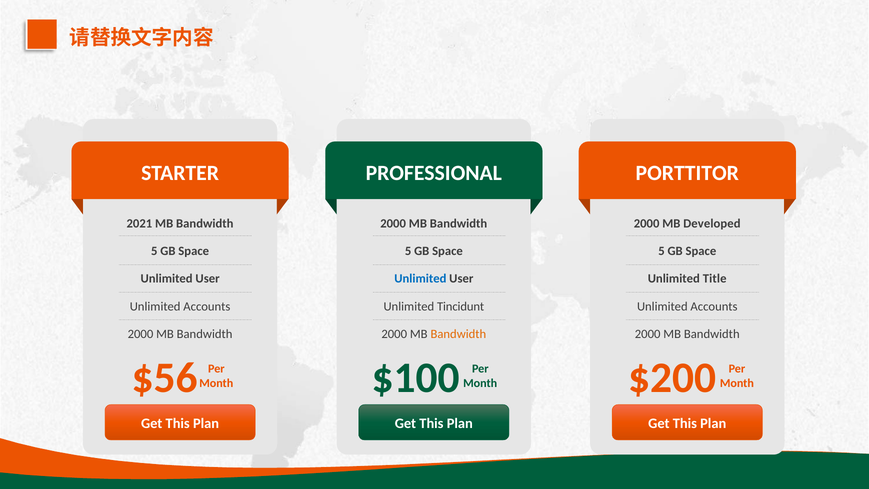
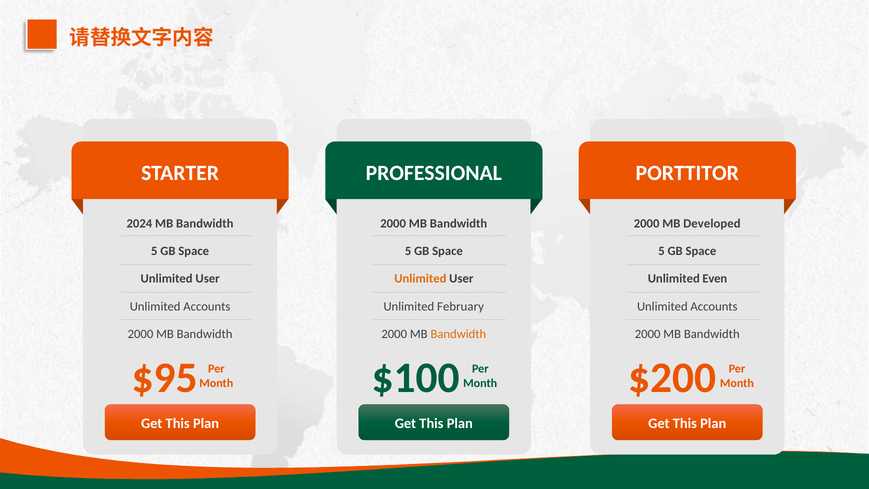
2021: 2021 -> 2024 (139, 223)
Unlimited colour: blue -> orange (420, 279)
Title: Title -> Even (715, 279)
Tincidunt: Tincidunt -> February (461, 306)
$56: $56 -> $95 (165, 378)
